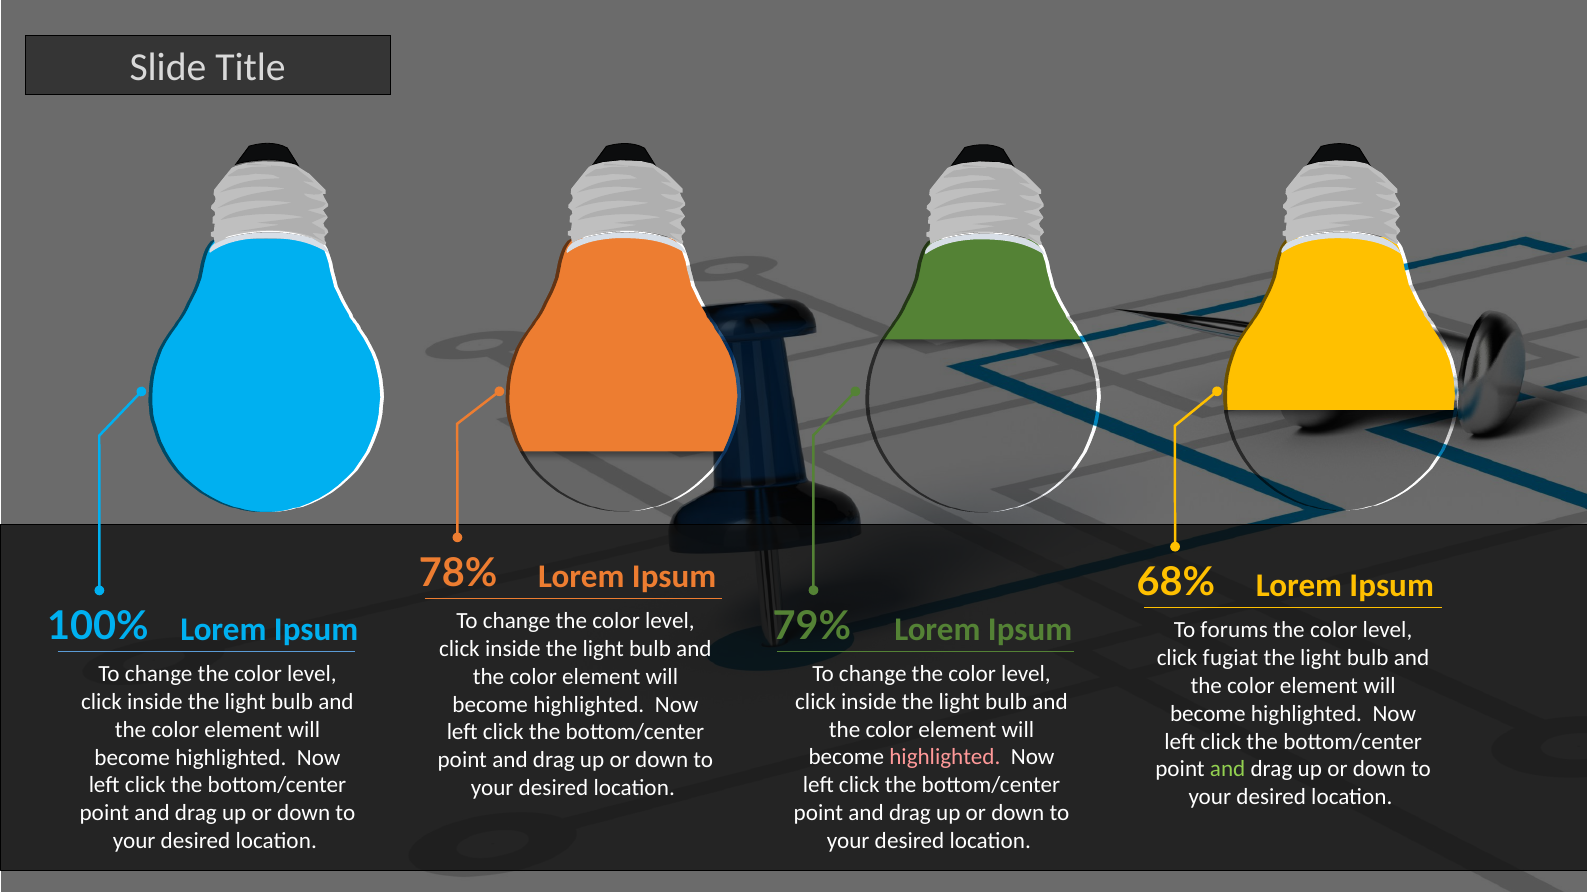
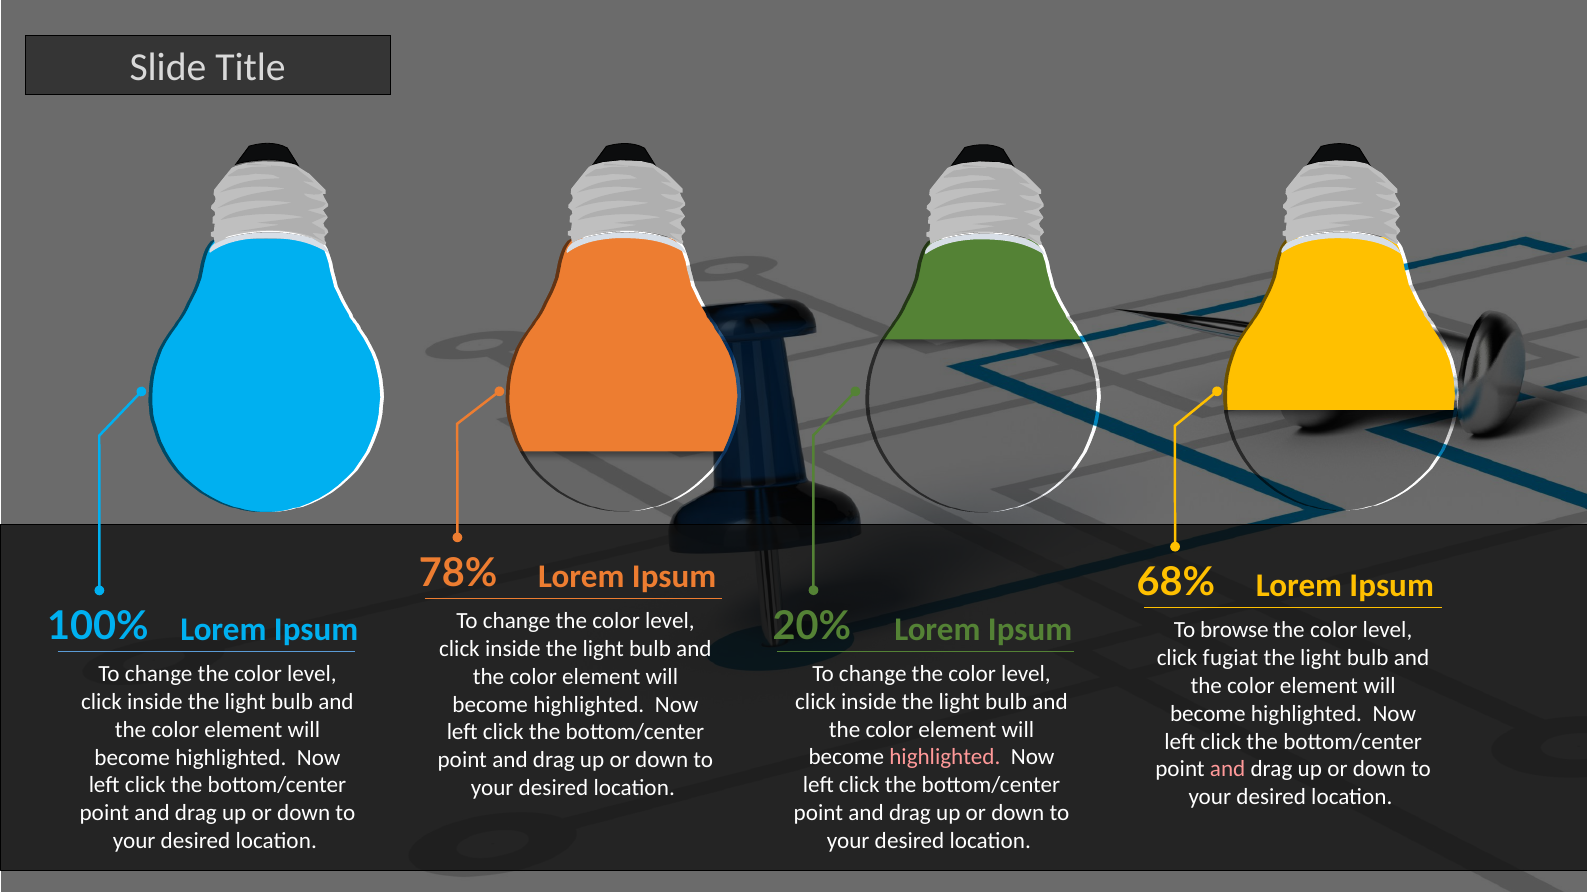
79%: 79% -> 20% (812, 627)
forums: forums -> browse (1234, 631)
and colour: light green -> pink (1228, 770)
